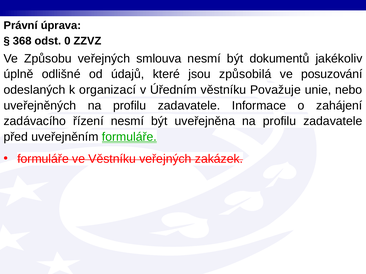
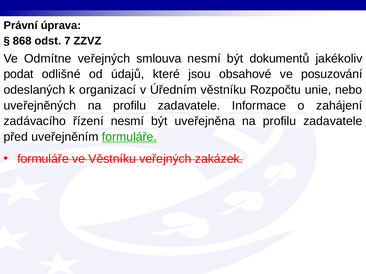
368: 368 -> 868 (22, 41)
0: 0 -> 7 (67, 41)
Způsobu: Způsobu -> Odmítne (48, 59)
úplně: úplně -> podat (19, 74)
způsobilá: způsobilá -> obsahové (245, 74)
Považuje: Považuje -> Rozpočtu (275, 90)
